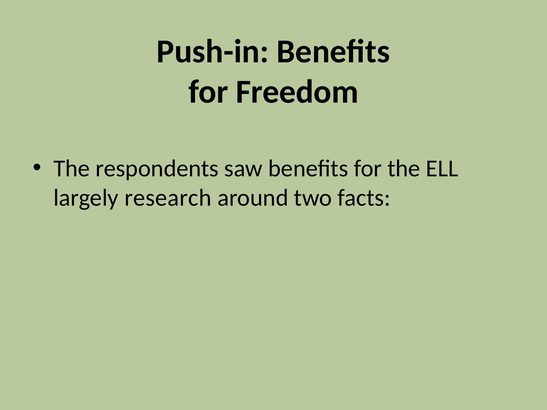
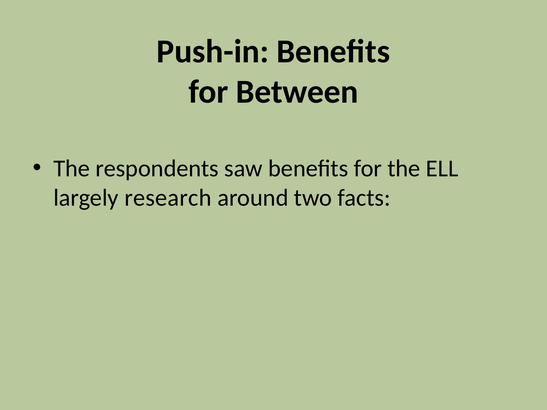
Freedom: Freedom -> Between (297, 92)
